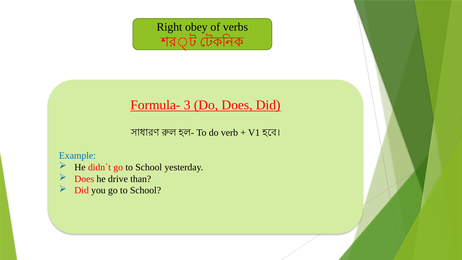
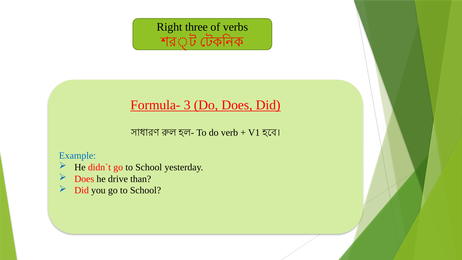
obey: obey -> three (196, 27)
